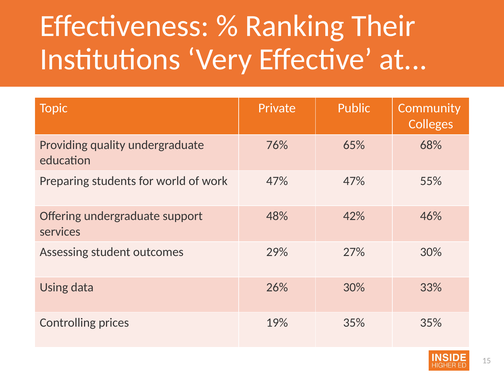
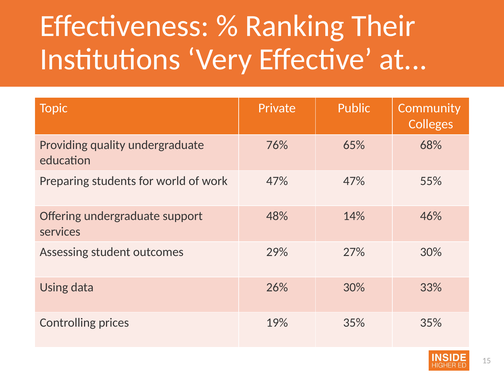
42%: 42% -> 14% (354, 216)
